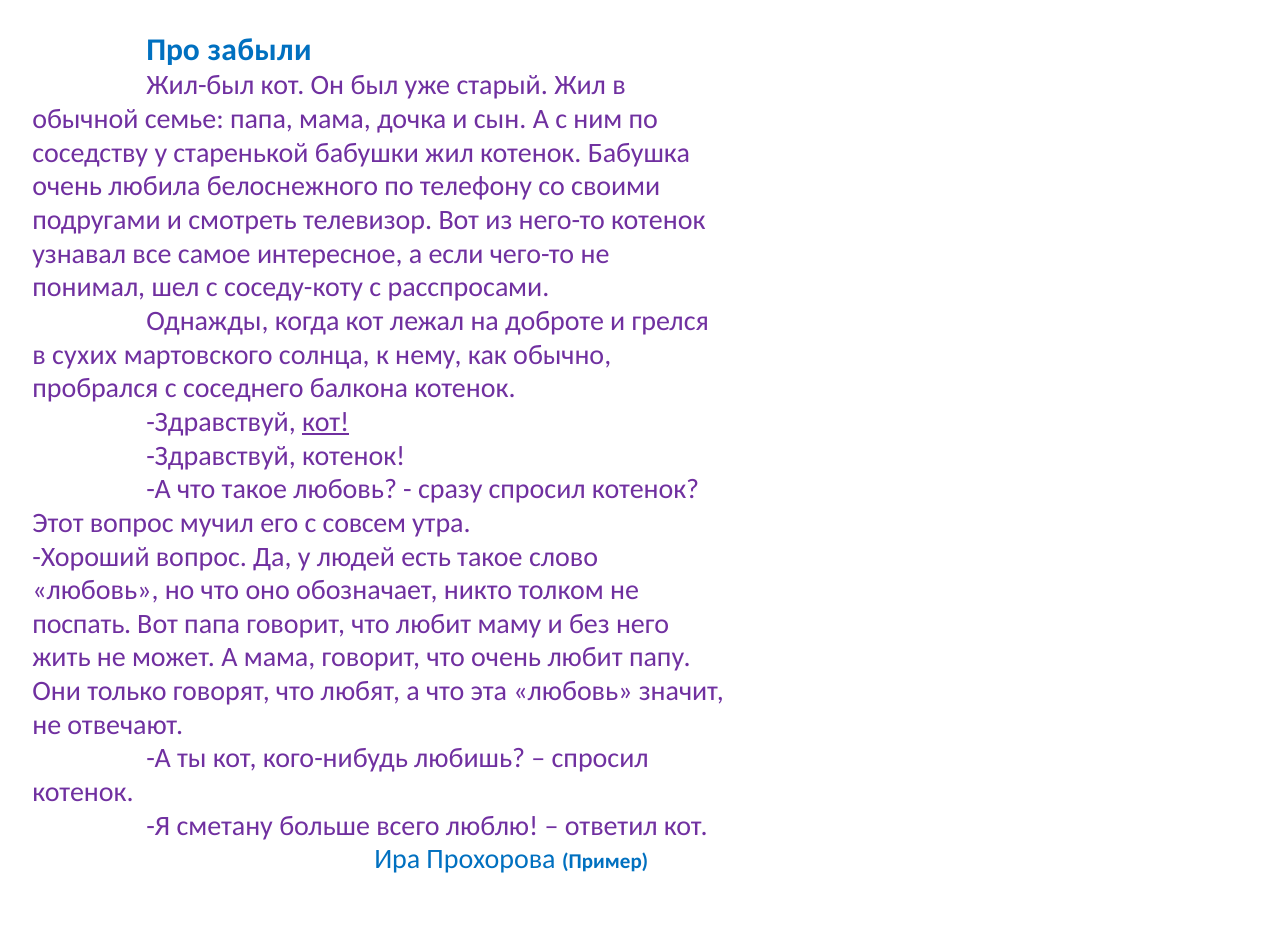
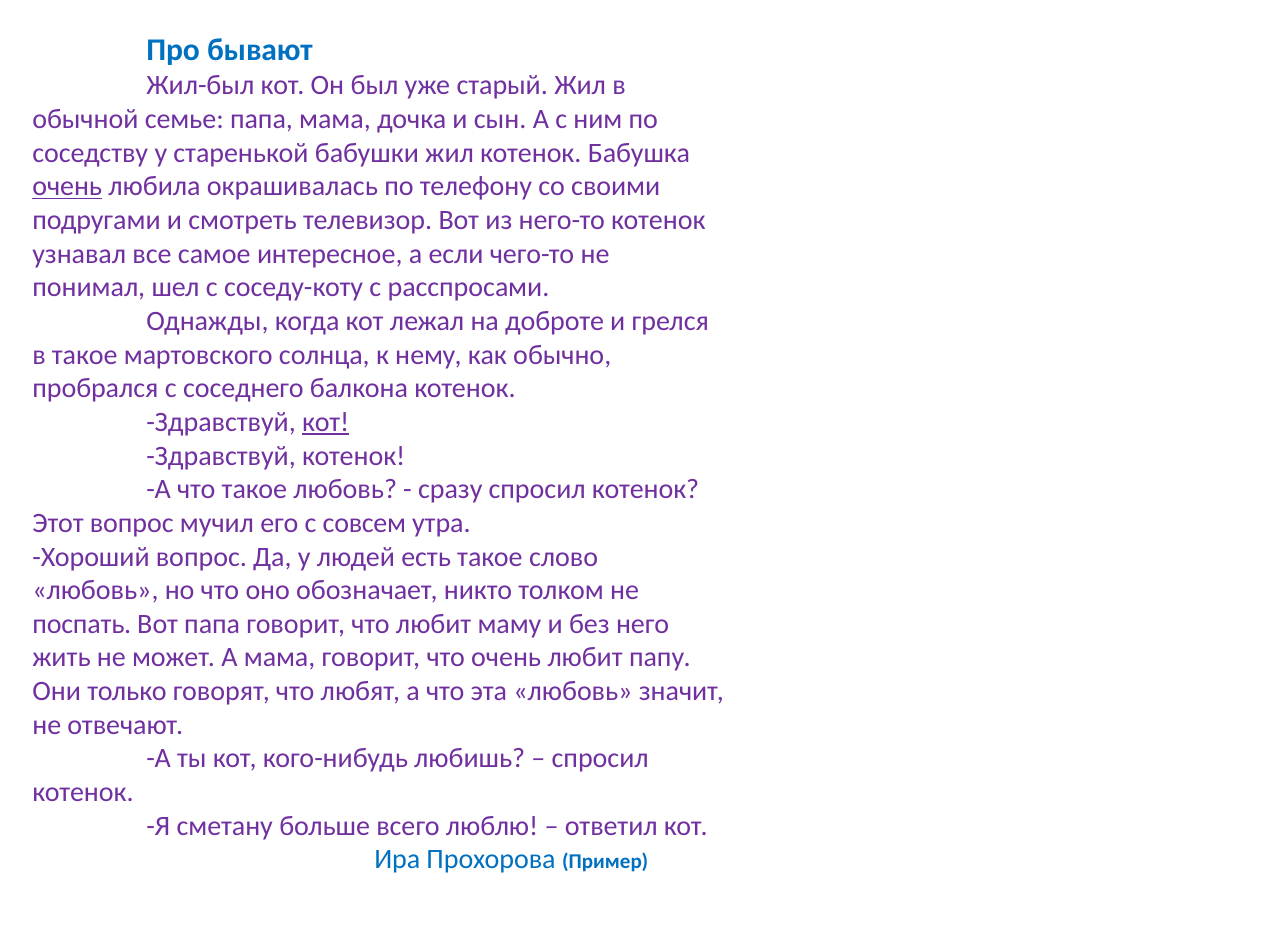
забыли: забыли -> бывают (260, 50)
очень underline: none -> present (67, 187)
белоснежного: белоснежного -> окрашивалась (292, 187)
в сухих: сухих -> такое (85, 355)
